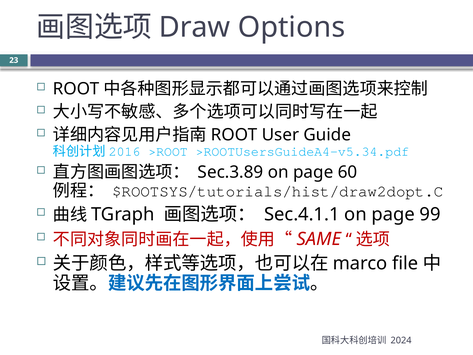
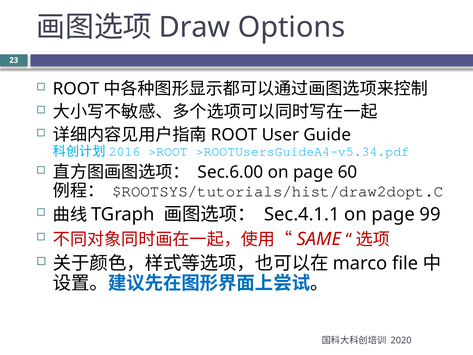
Sec.3.89: Sec.3.89 -> Sec.6.00 (230, 172)
2024: 2024 -> 2020 (401, 340)
